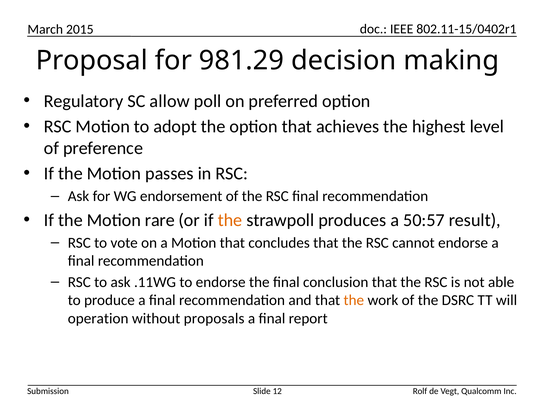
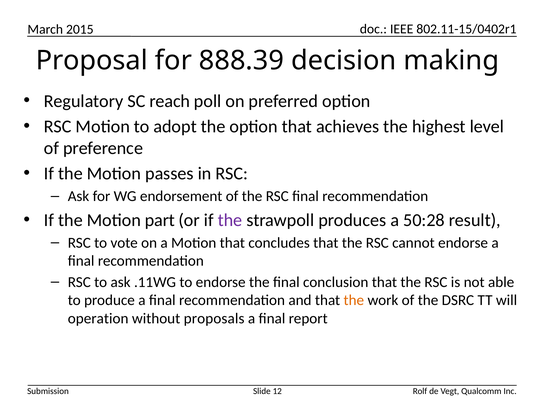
981.29: 981.29 -> 888.39 (241, 60)
allow: allow -> reach (170, 101)
rare: rare -> part (160, 220)
the colour: orange -> purple (230, 220)
50:57: 50:57 -> 50:28 (424, 220)
